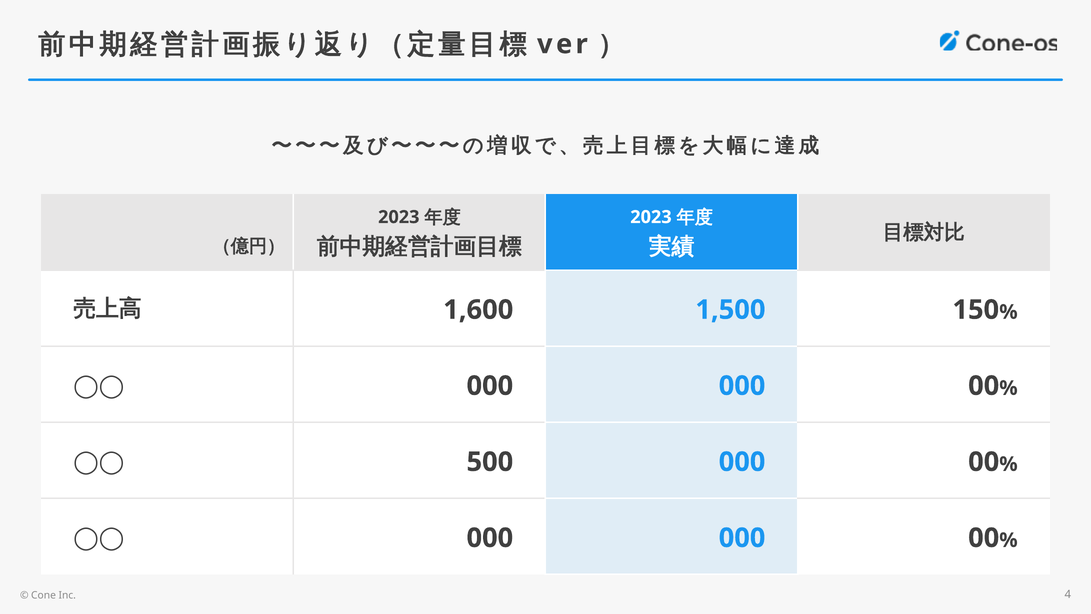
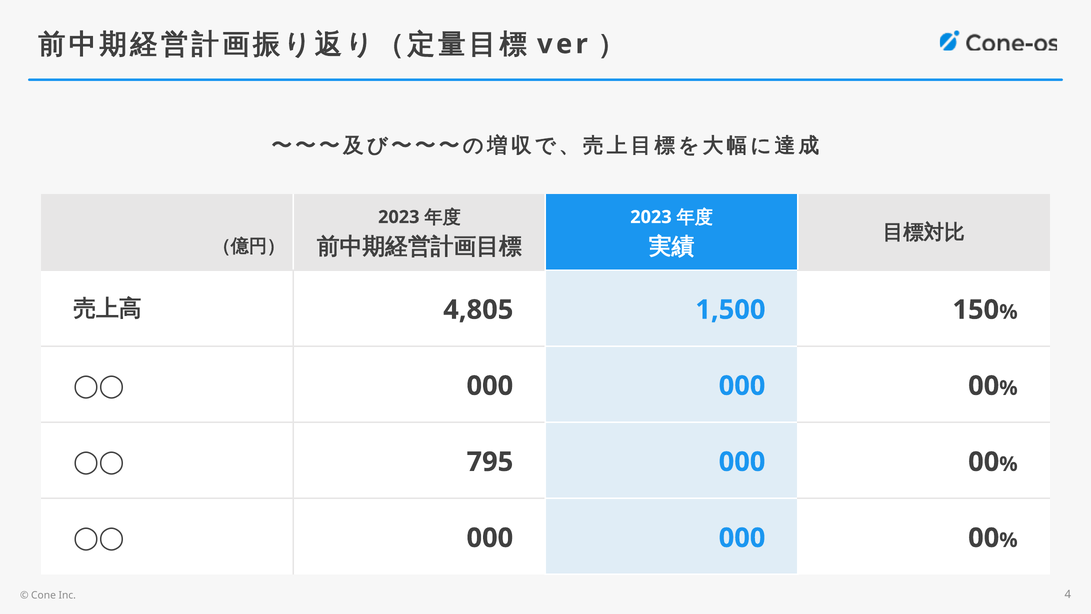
1,600: 1,600 -> 4,805 (478, 310)
500: 500 -> 795 (490, 462)
